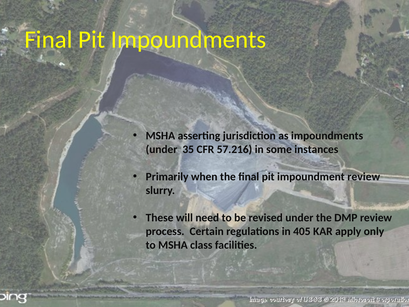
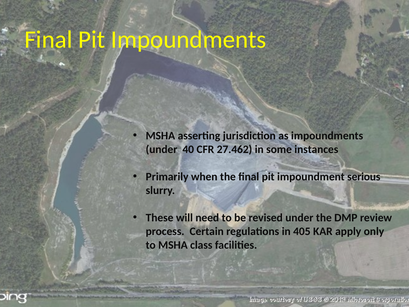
35: 35 -> 40 (188, 149)
57.216: 57.216 -> 27.462 (234, 149)
impoundment review: review -> serious (364, 177)
